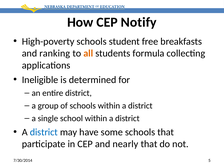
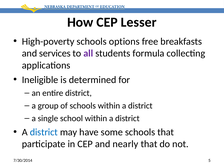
Notify: Notify -> Lesser (139, 22)
student: student -> options (124, 41)
ranking: ranking -> services (55, 53)
all colour: orange -> purple (88, 53)
